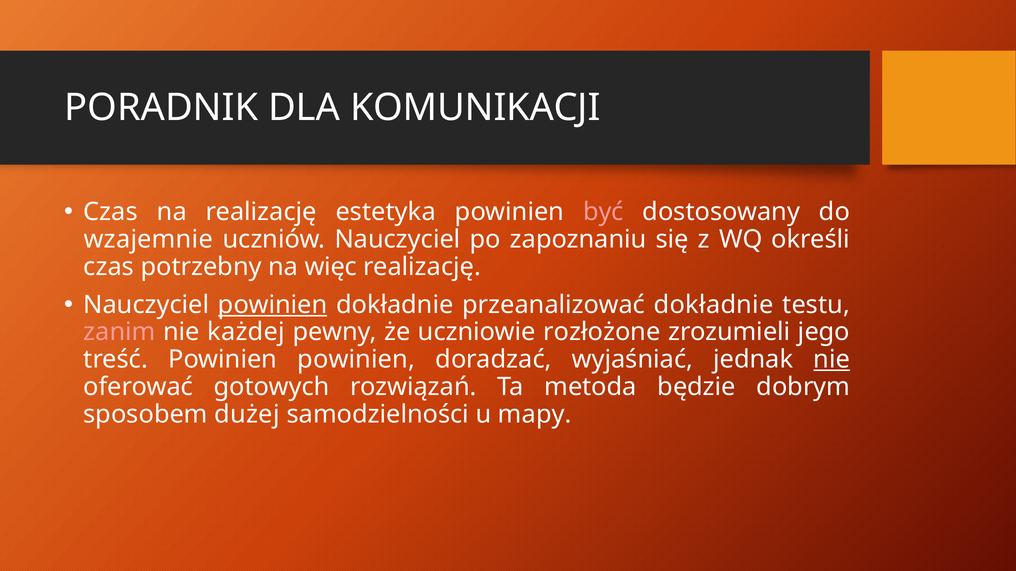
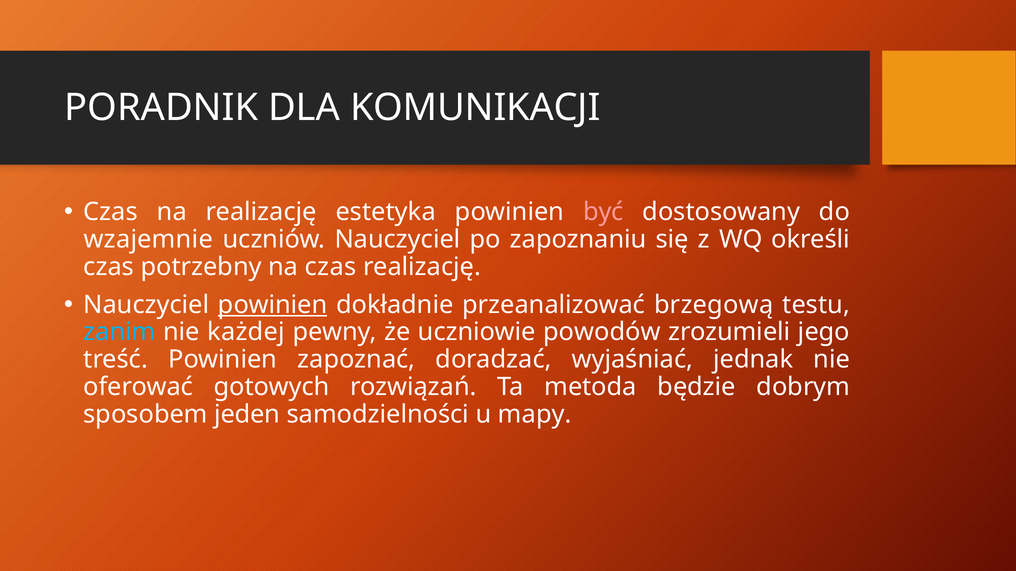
na więc: więc -> czas (331, 267)
przeanalizować dokładnie: dokładnie -> brzegową (714, 305)
zanim colour: pink -> light blue (119, 332)
rozłożone: rozłożone -> powodów (602, 332)
Powinien powinien: powinien -> zapoznać (356, 360)
nie underline: present -> none (832, 360)
dużej: dużej -> jeden (247, 415)
